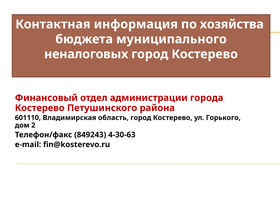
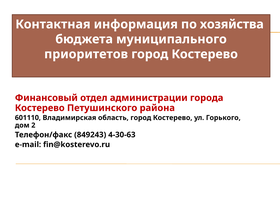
неналоговых: неналоговых -> приоритетов (86, 54)
